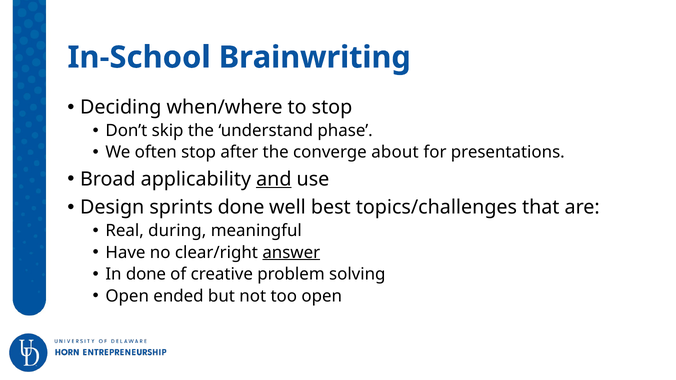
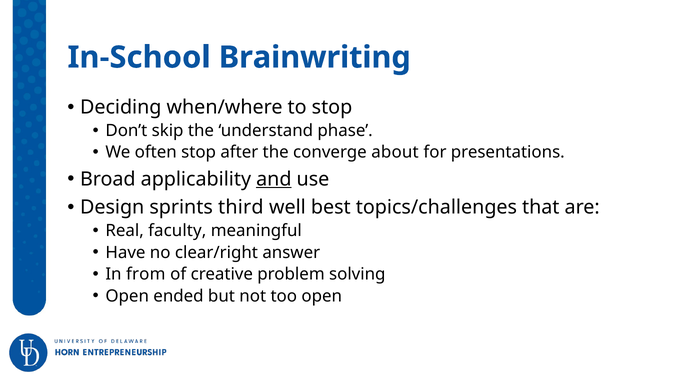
sprints done: done -> third (241, 208)
during: during -> faculty (177, 231)
answer underline: present -> none (291, 253)
In done: done -> from (146, 274)
